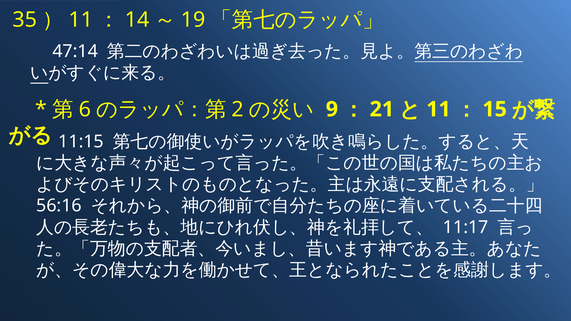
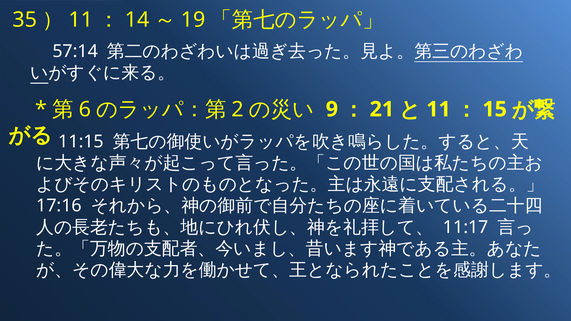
47:14: 47:14 -> 57:14 (75, 51)
56:16: 56:16 -> 17:16 (59, 206)
